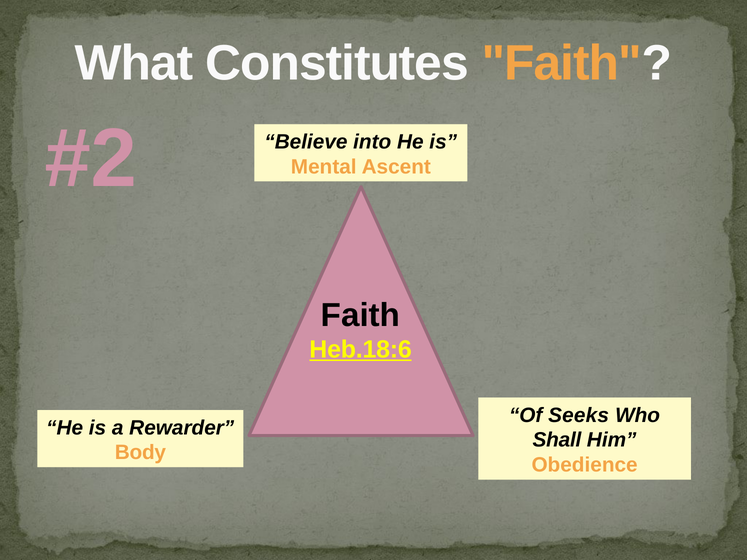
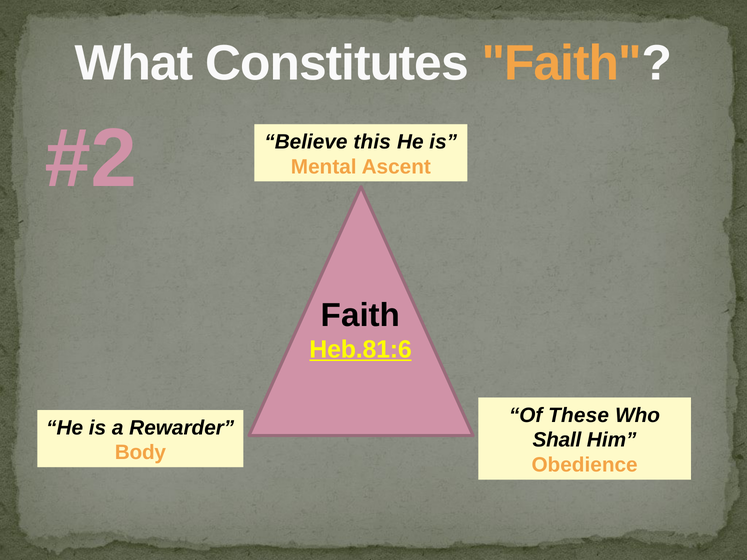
into: into -> this (372, 142)
Heb.18:6: Heb.18:6 -> Heb.81:6 (361, 350)
Seeks: Seeks -> These (579, 415)
